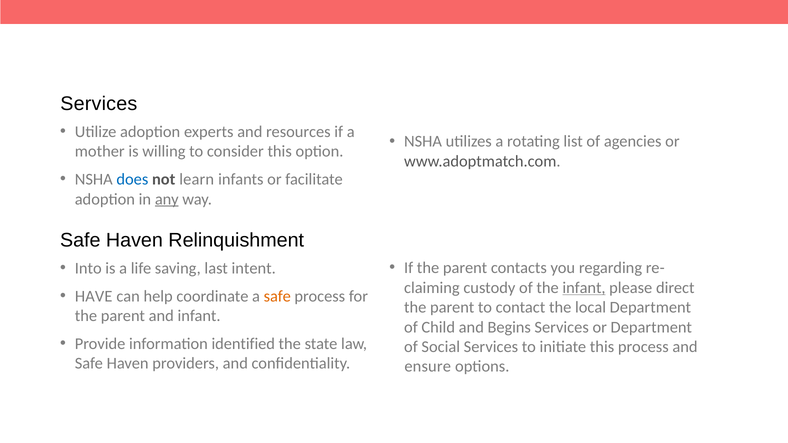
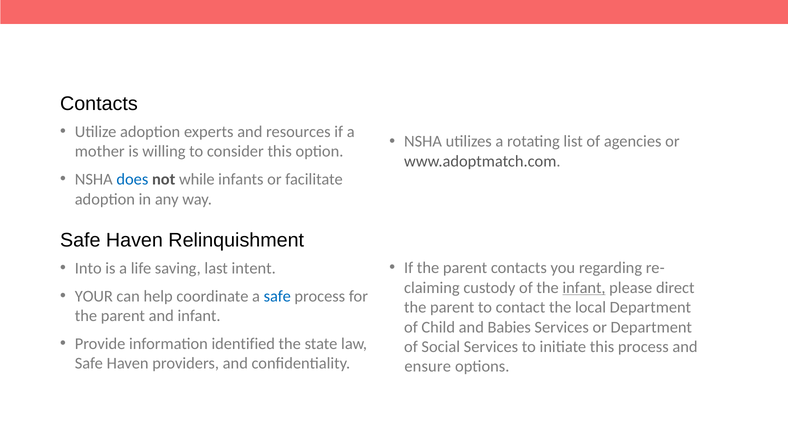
Services: Services -> Contacts (99, 104)
learn: learn -> while (197, 179)
any underline: present -> none (167, 199)
HAVE: HAVE -> YOUR (94, 296)
safe colour: orange -> blue (277, 296)
Begins: Begins -> Babies (509, 327)
